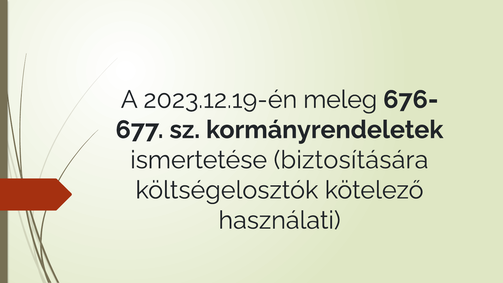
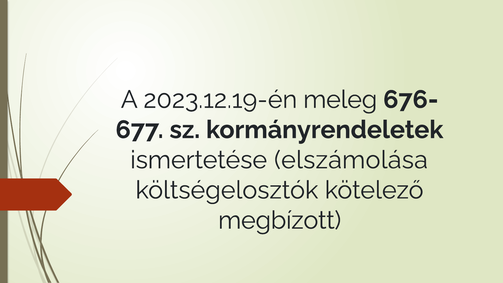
biztosítására: biztosítására -> elszámolása (351, 160)
használati: használati -> megbízott (280, 220)
